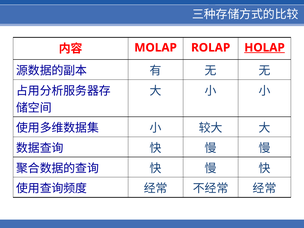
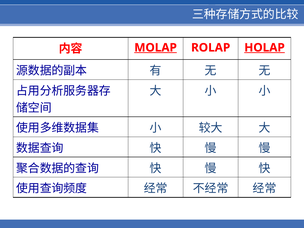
MOLAP underline: none -> present (156, 48)
